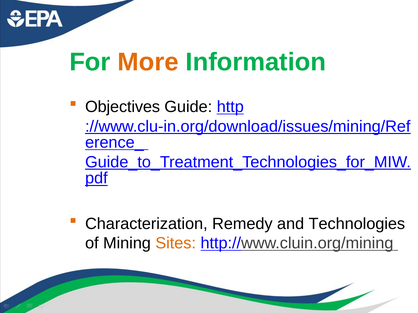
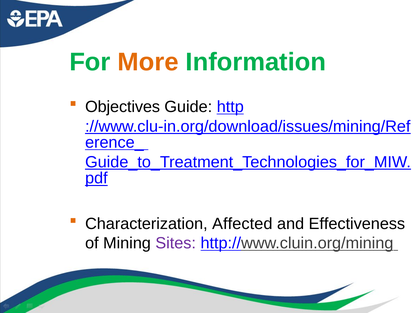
Remedy: Remedy -> Affected (242, 224)
Technologies: Technologies -> Effectiveness (357, 224)
Sites colour: orange -> purple (176, 244)
